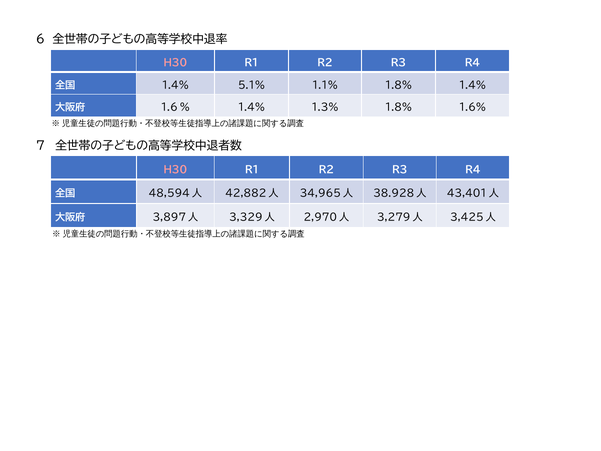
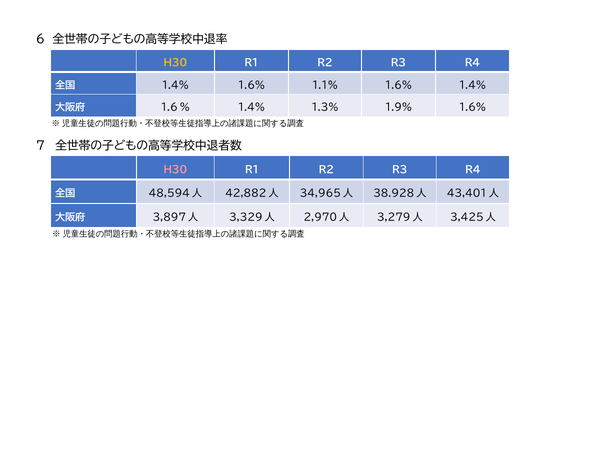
H30 colour: pink -> yellow (175, 63)
1.4% 5.1%: 5.1% -> 1.6% (251, 85)
1.1% 1.8%: 1.8% -> 1.6% (398, 85)
1.3% 1.8%: 1.8% -> 1.9% (398, 108)
